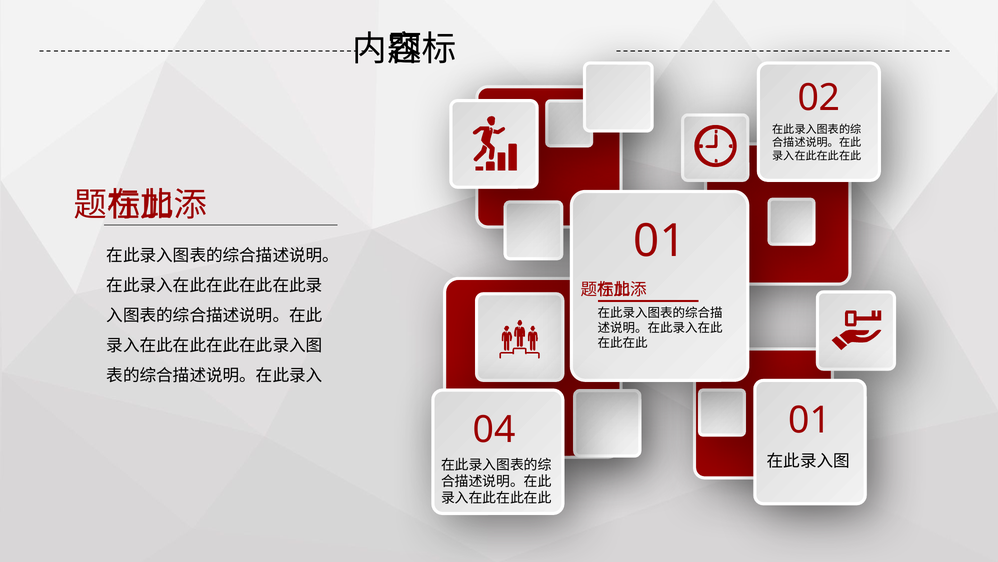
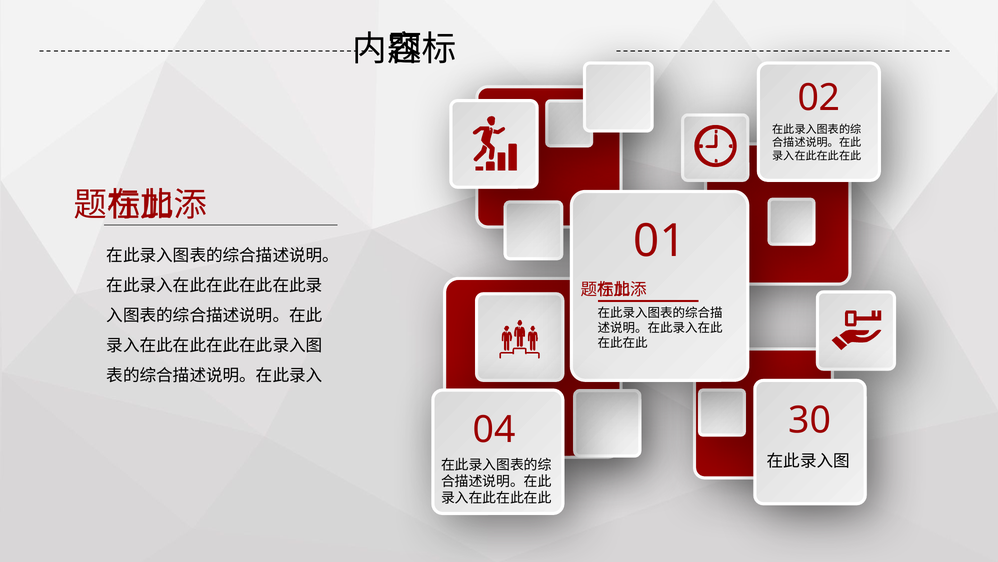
04 01: 01 -> 30 (810, 420)
